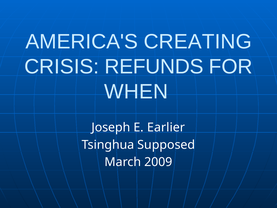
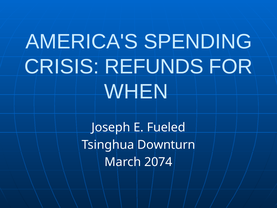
CREATING: CREATING -> SPENDING (198, 42)
Earlier: Earlier -> Fueled (166, 127)
Supposed: Supposed -> Downturn (166, 145)
2009: 2009 -> 2074 (158, 162)
